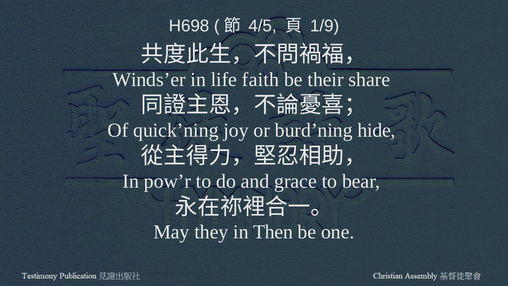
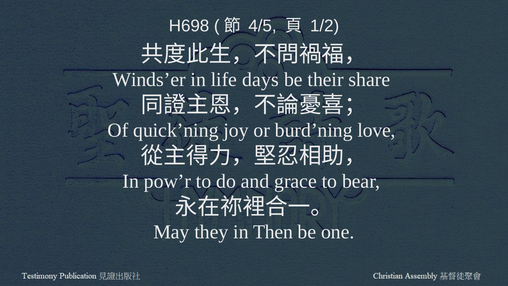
1/9: 1/9 -> 1/2 (325, 26)
faith: faith -> days (260, 79)
hide: hide -> love (376, 130)
